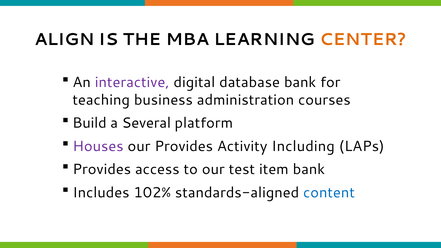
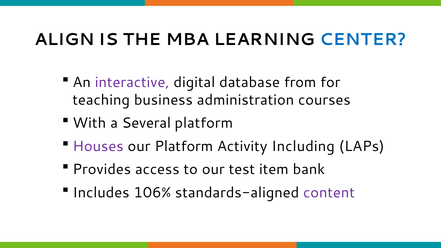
CENTER colour: orange -> blue (363, 40)
database bank: bank -> from (300, 82)
Build: Build -> With (89, 123)
our Provides: Provides -> Platform (184, 146)
102%: 102% -> 106% (152, 193)
content colour: blue -> purple (329, 193)
